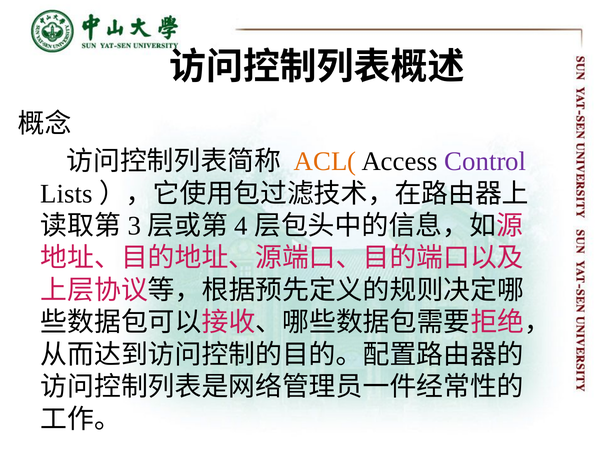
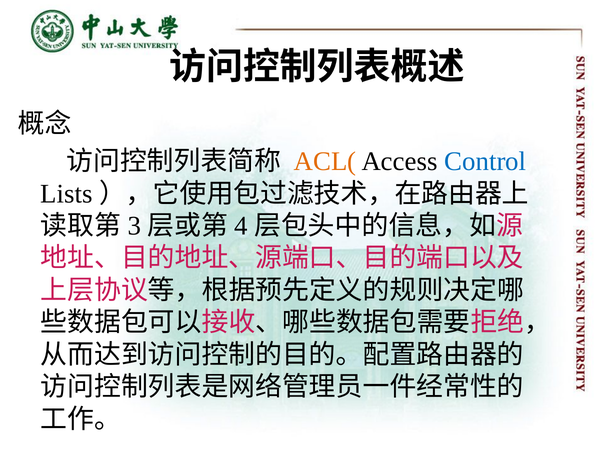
Control colour: purple -> blue (485, 161)
